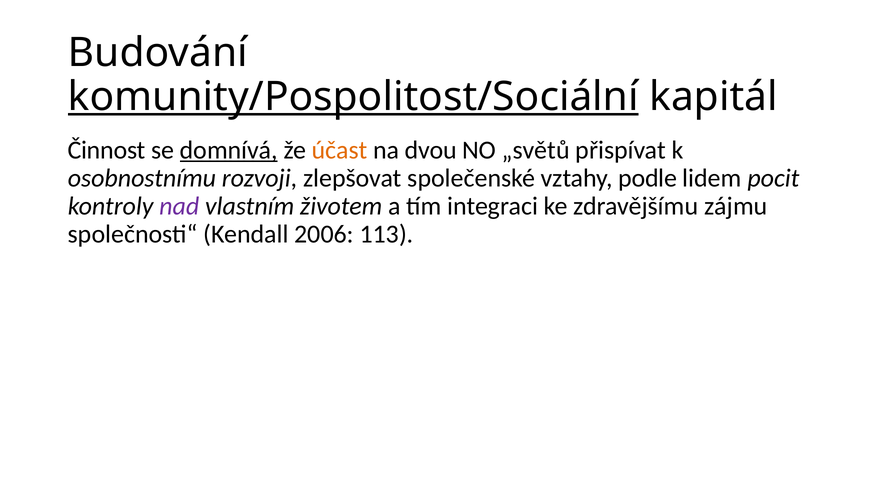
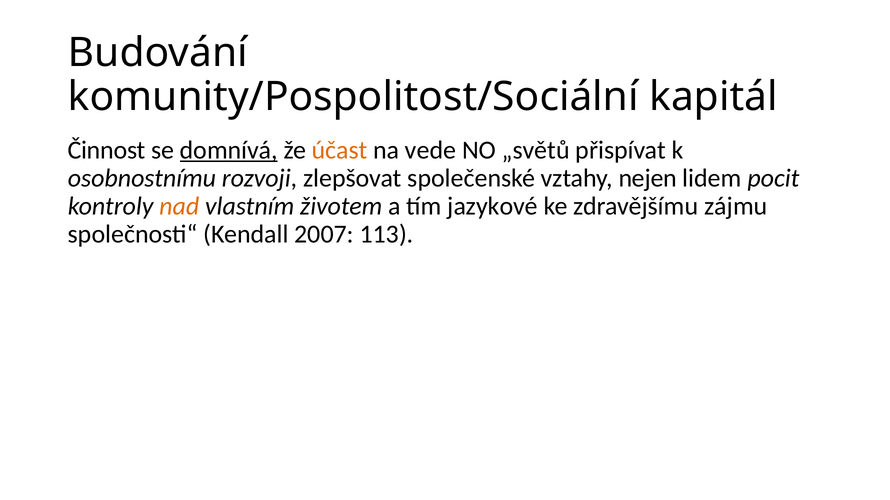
komunity/Pospolitost/Sociální underline: present -> none (353, 97)
dvou: dvou -> vede (431, 150)
podle: podle -> nejen (648, 179)
nad colour: purple -> orange (179, 207)
integraci: integraci -> jazykové (493, 207)
2006: 2006 -> 2007 (324, 235)
